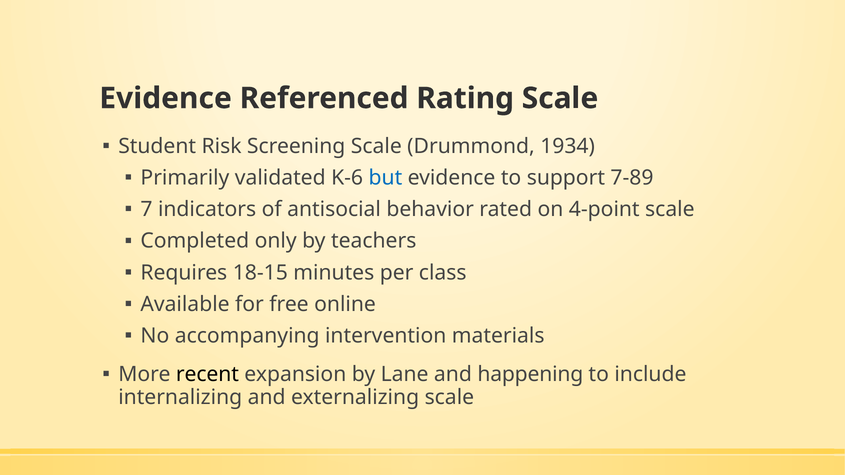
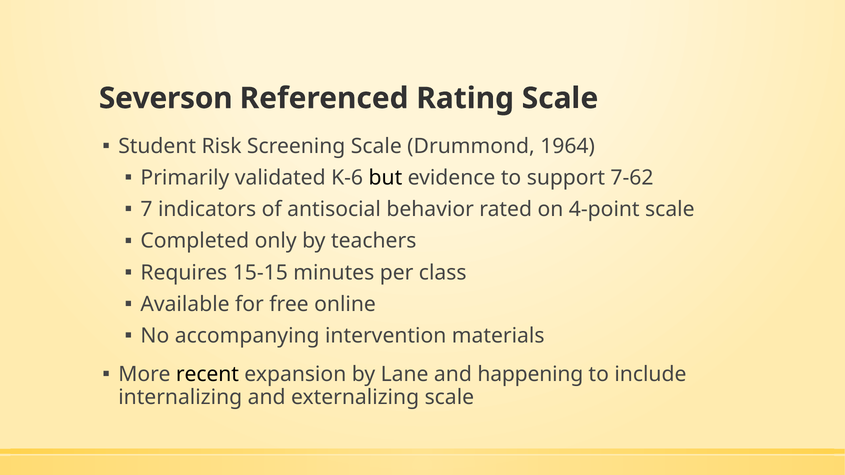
Evidence: Evidence -> Severson (166, 98)
1934: 1934 -> 1964 (568, 146)
but colour: blue -> black (385, 178)
7-89: 7-89 -> 7-62 (632, 178)
18-15: 18-15 -> 15-15 (260, 273)
